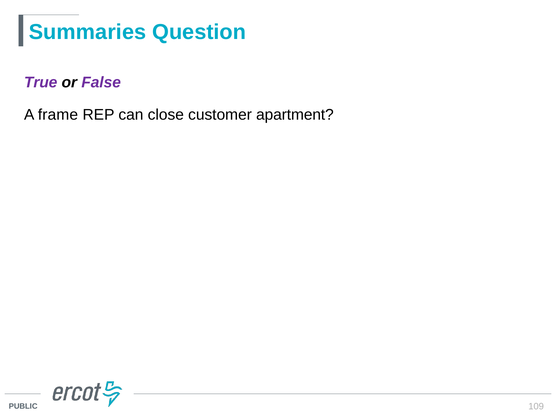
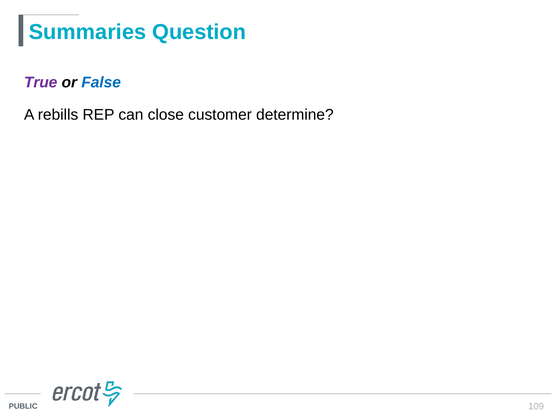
False colour: purple -> blue (101, 82)
frame: frame -> rebills (58, 115)
apartment: apartment -> determine (295, 115)
